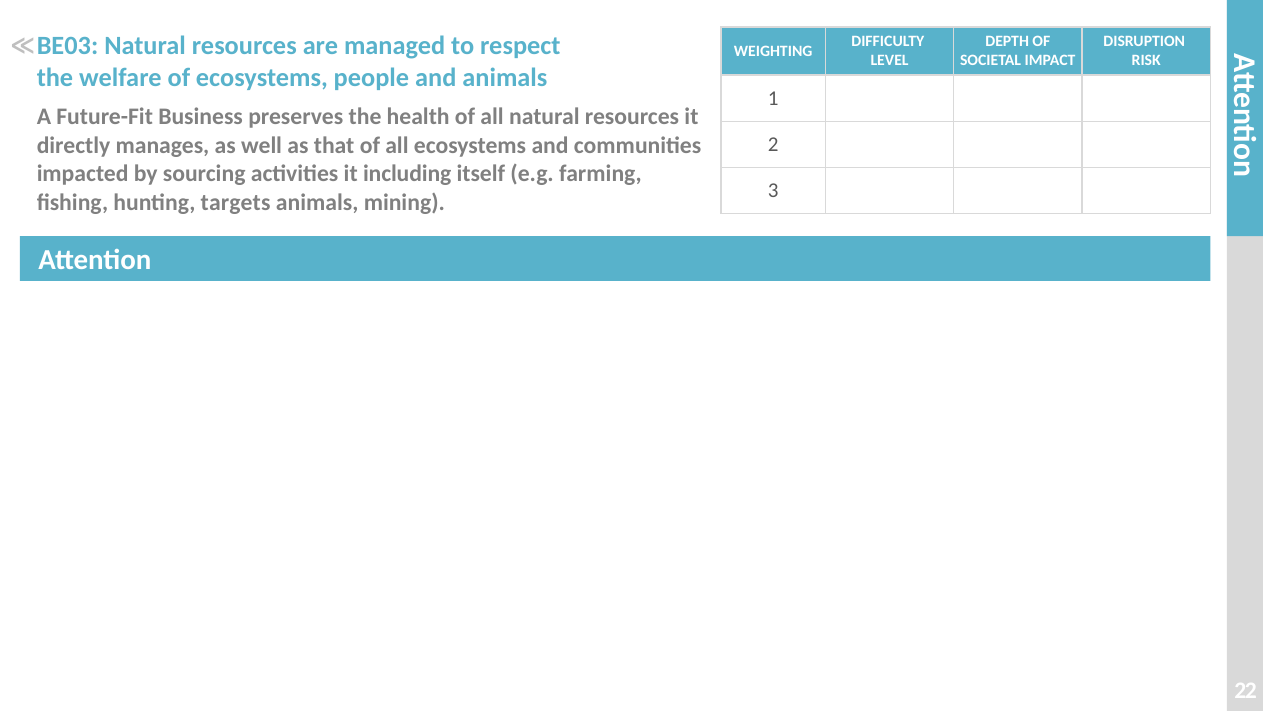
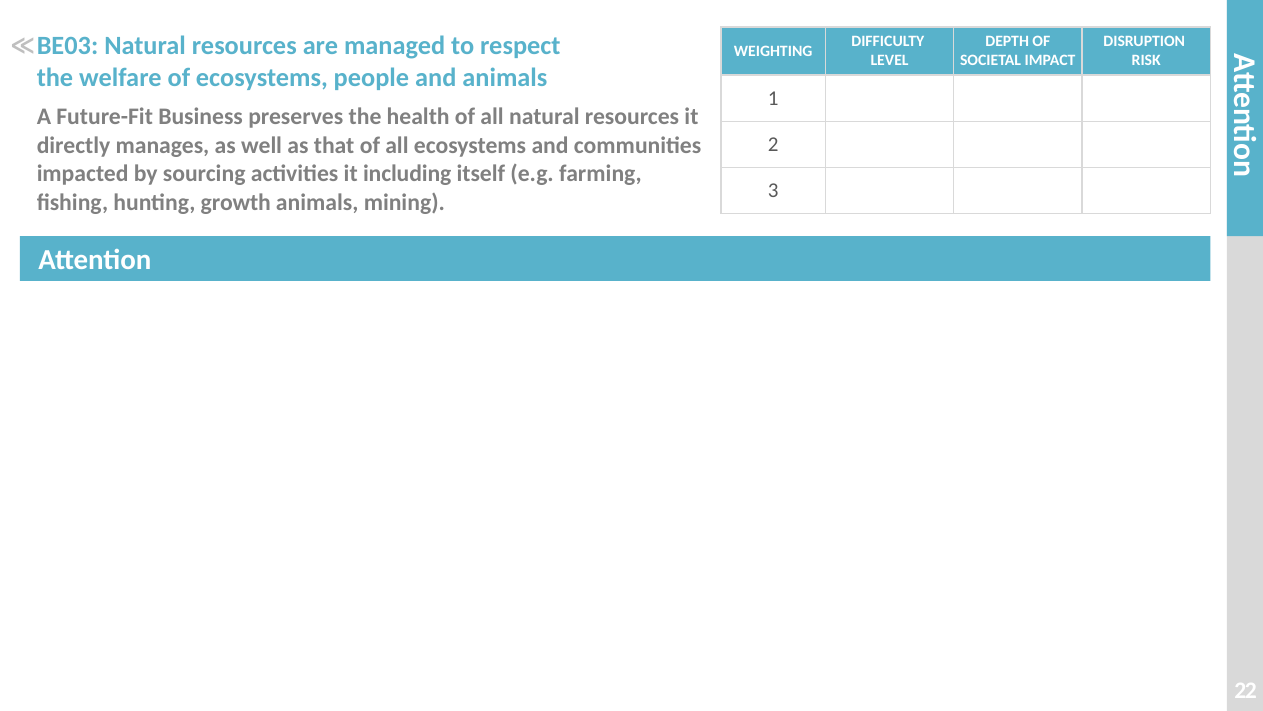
targets: targets -> growth (236, 202)
